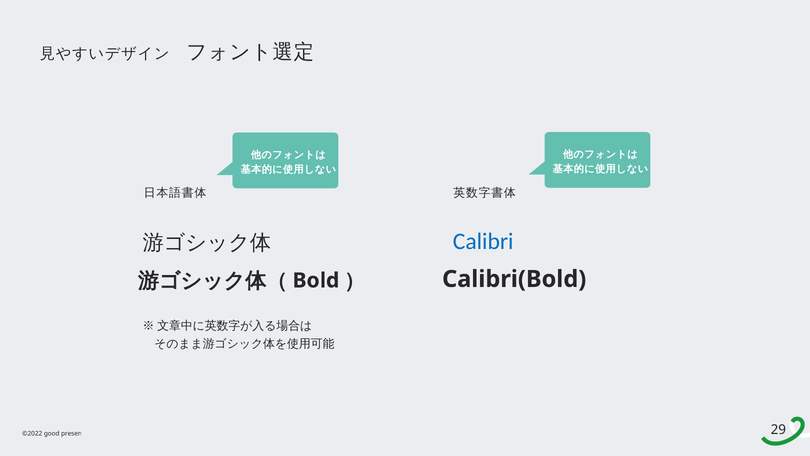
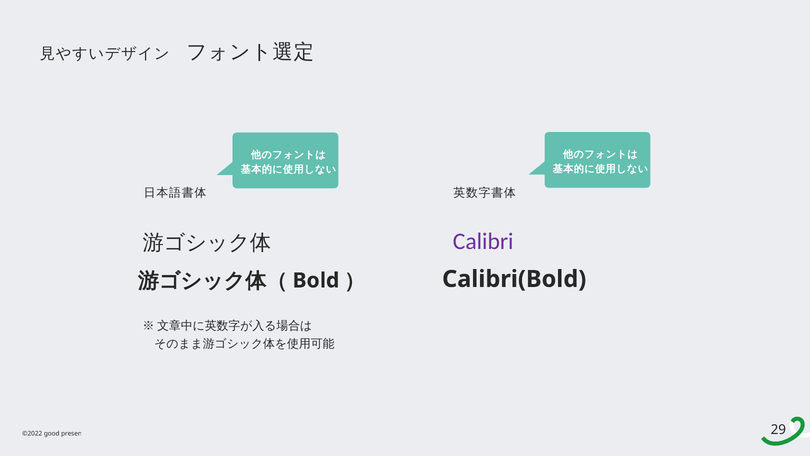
Calibri colour: blue -> purple (483, 241)
